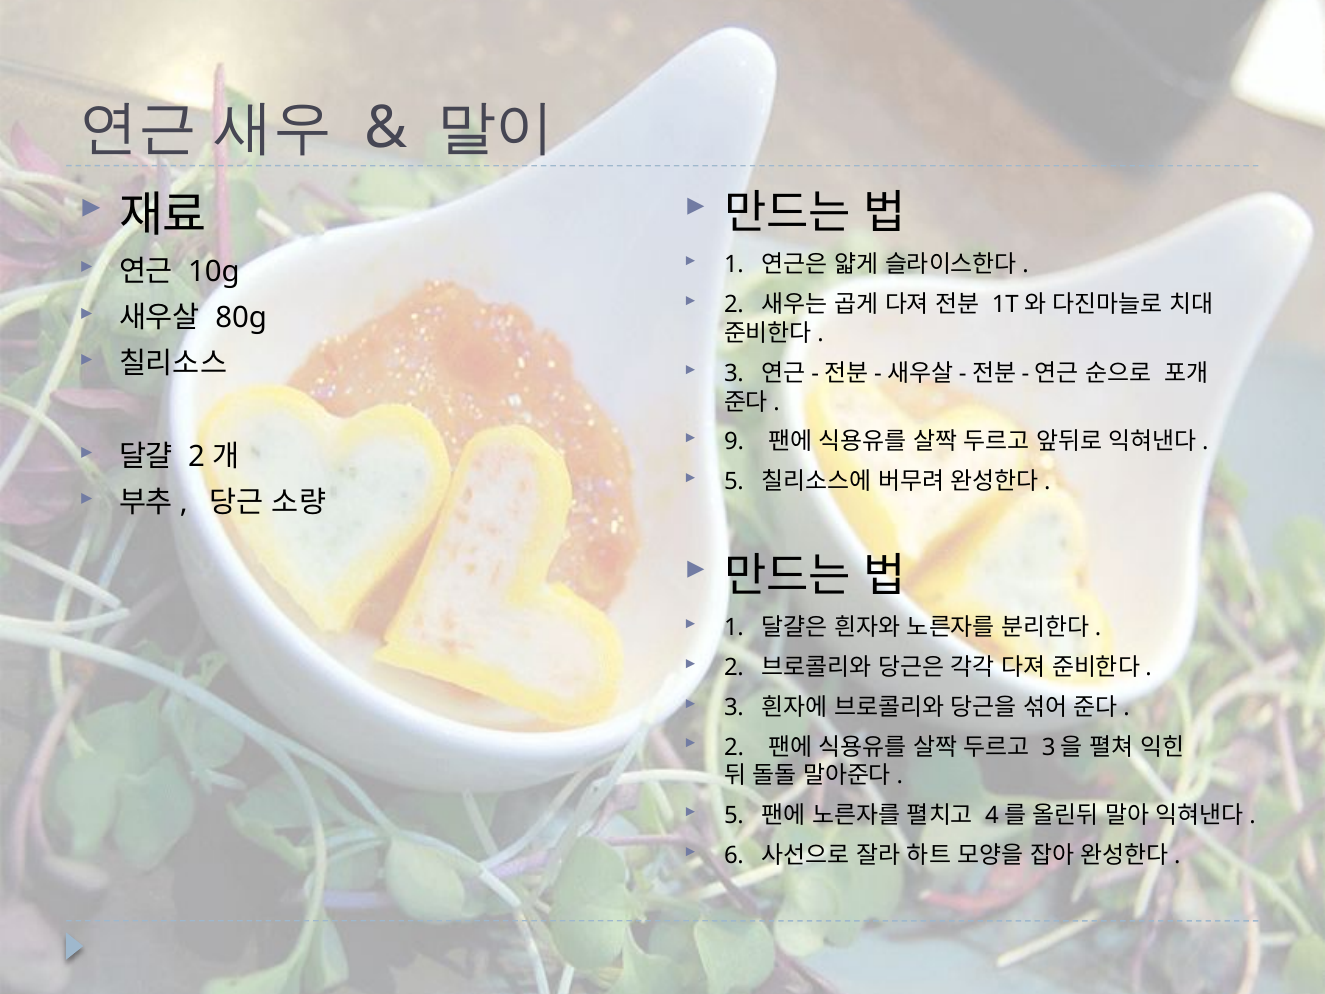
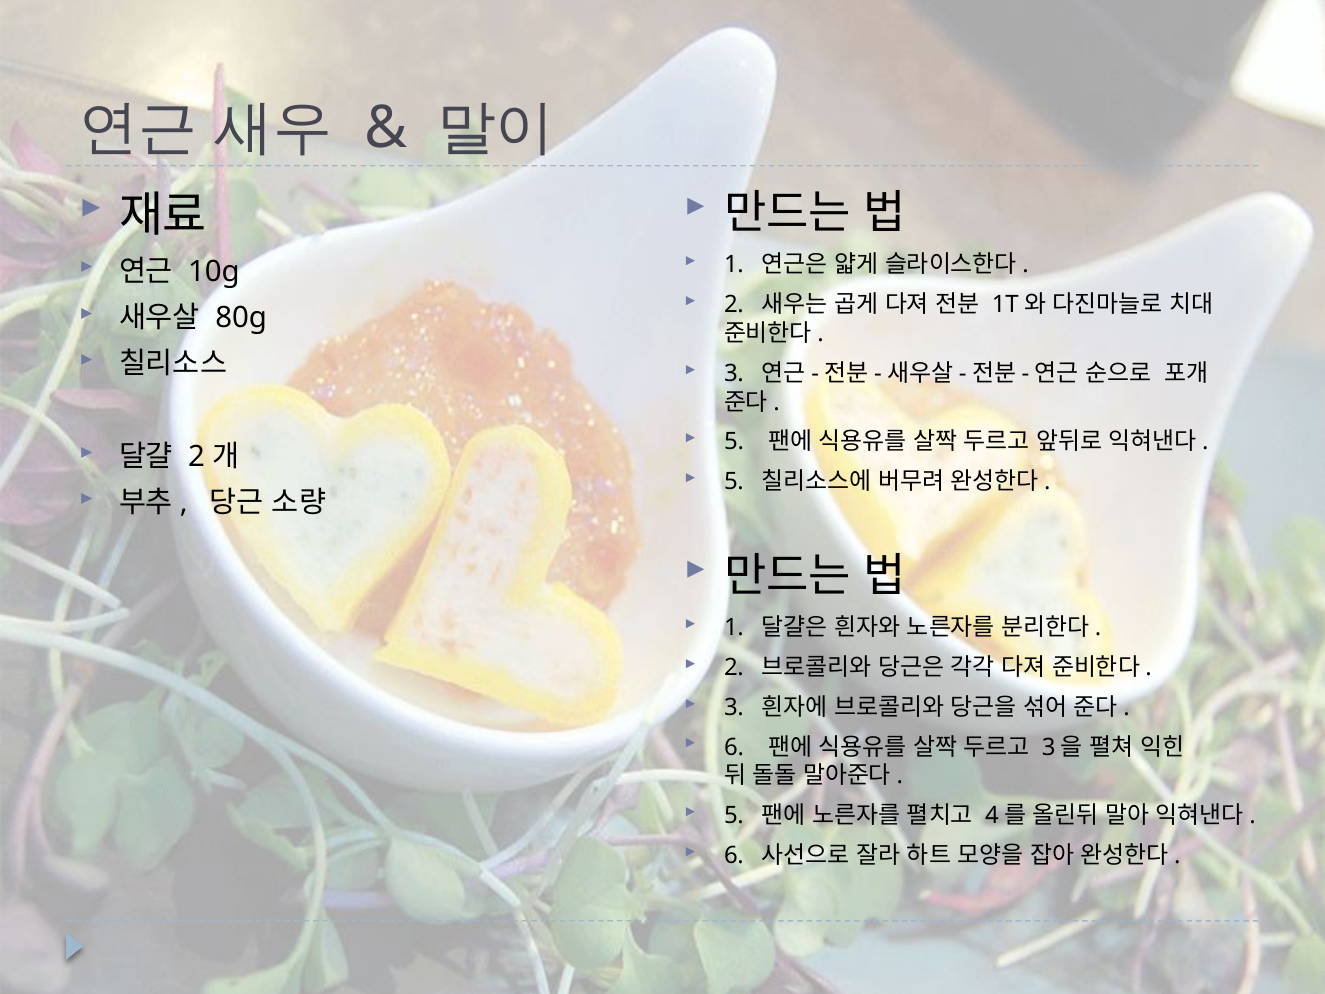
9: 9 -> 5 (734, 442)
2: 2 -> 6 (734, 747)
